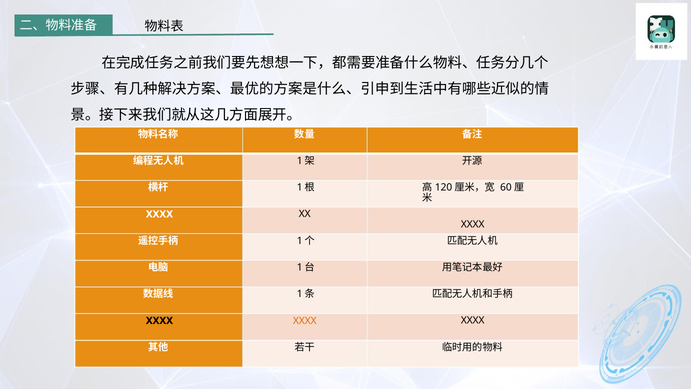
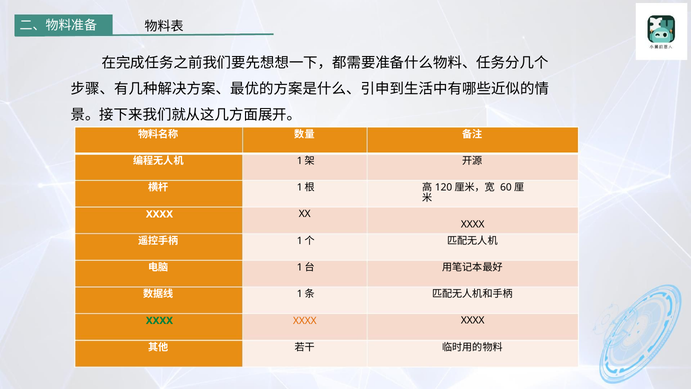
XXXX colour: black -> green (159, 320)
